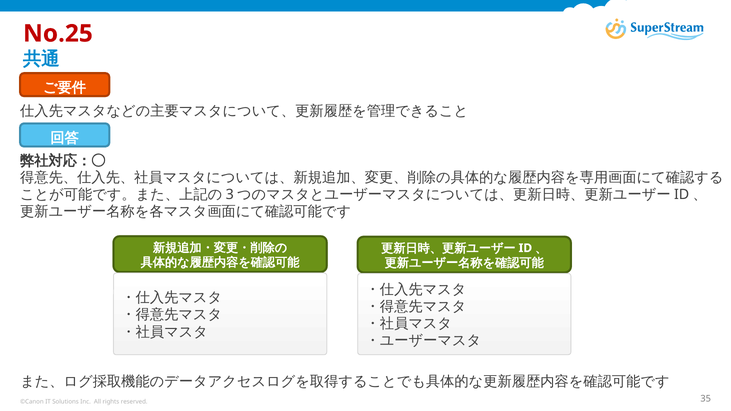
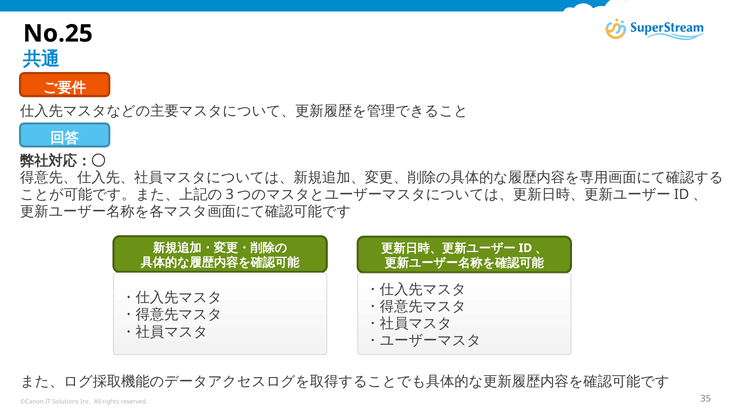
No.25 colour: red -> black (58, 34)
